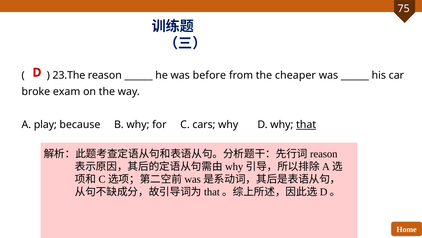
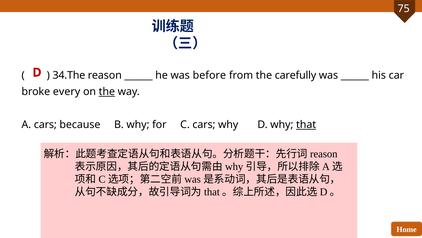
23.The: 23.The -> 34.The (69, 75)
cheaper: cheaper -> carefully (296, 75)
exam: exam -> every (67, 91)
the underline: none -> present (107, 91)
A play: play -> cars (45, 124)
